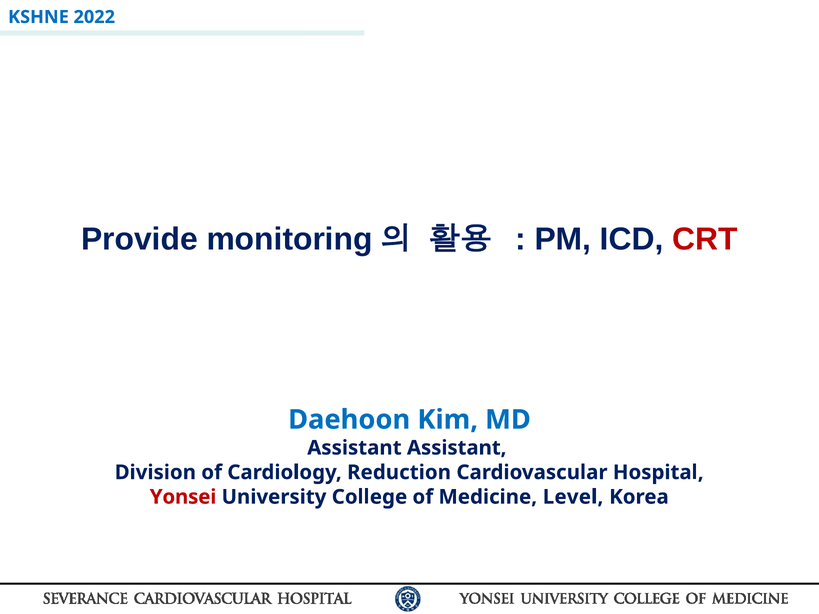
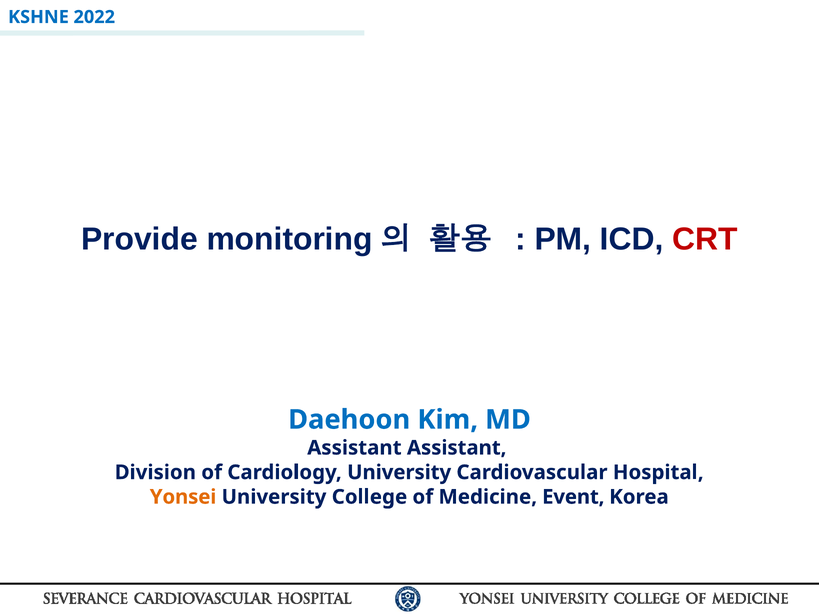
Cardiology Reduction: Reduction -> University (399, 473)
Yonsei colour: red -> orange (183, 497)
Level: Level -> Event (573, 497)
